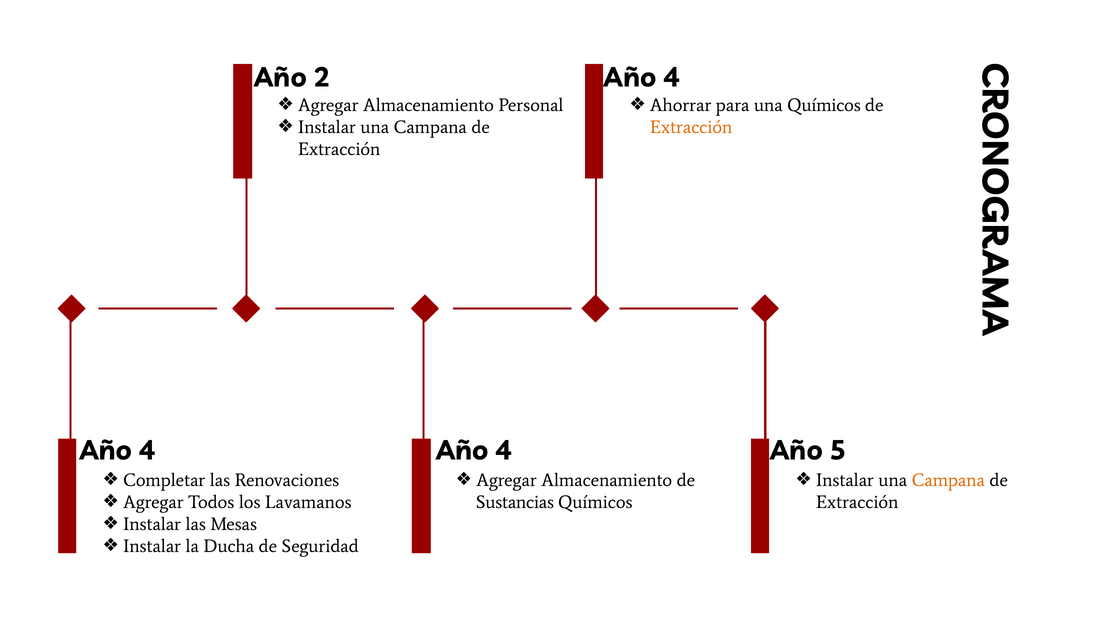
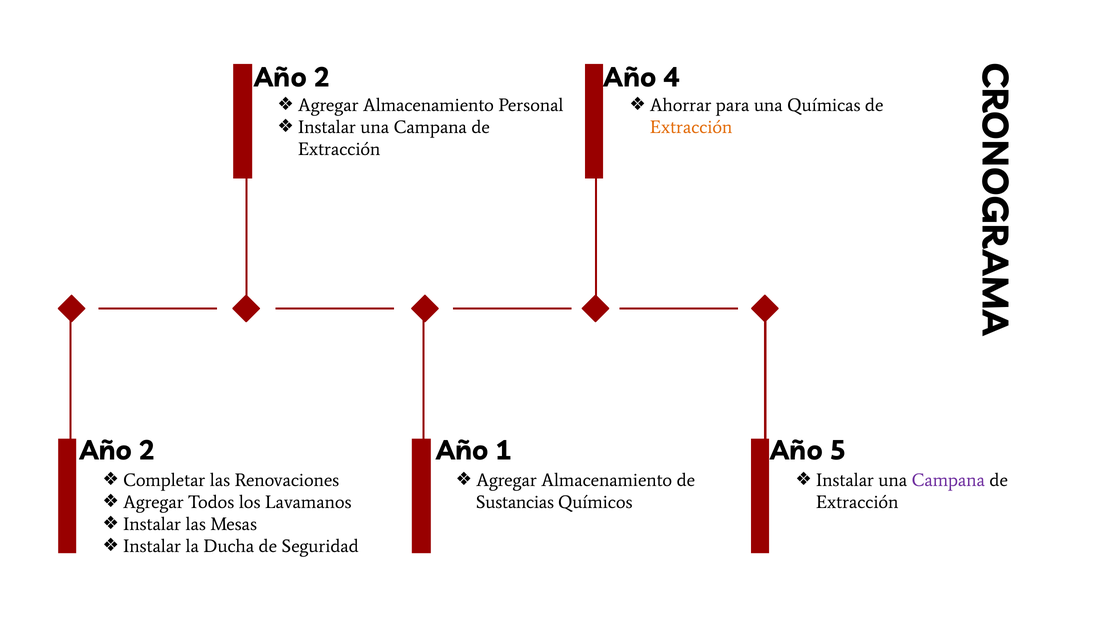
una Químicos: Químicos -> Químicas (824, 105)
4: 4 -> 2 (147, 451)
4: 4 -> 1 (504, 451)
Campana colour: orange -> purple (948, 480)
